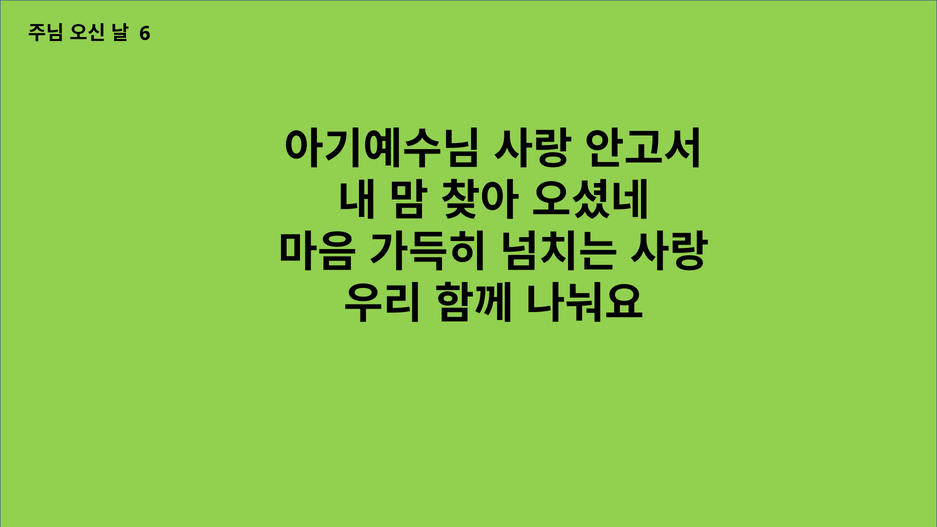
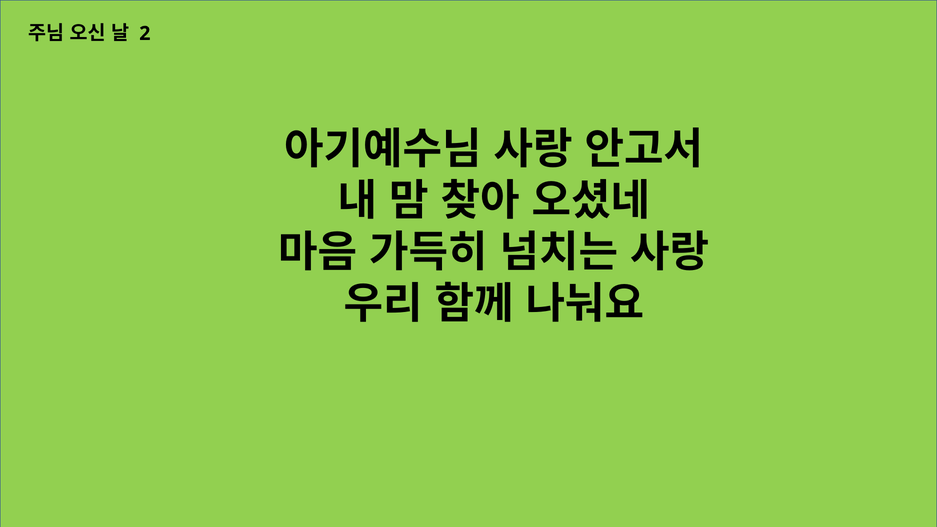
6: 6 -> 2 (145, 33)
